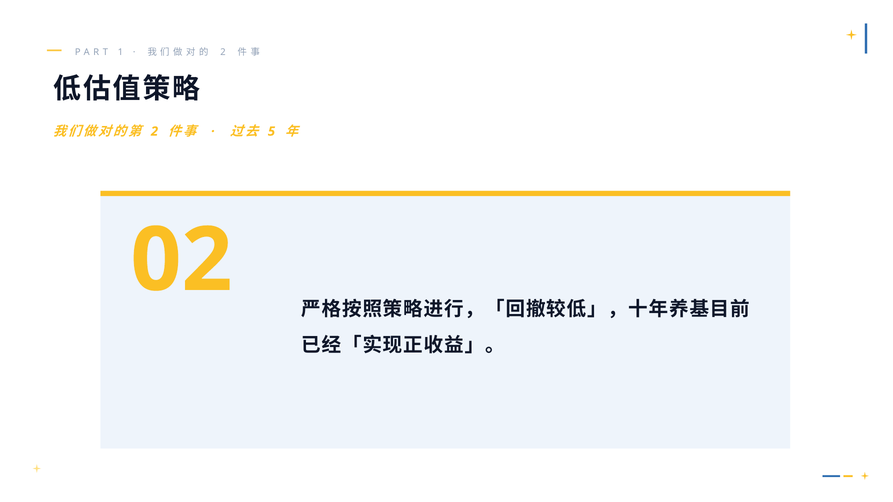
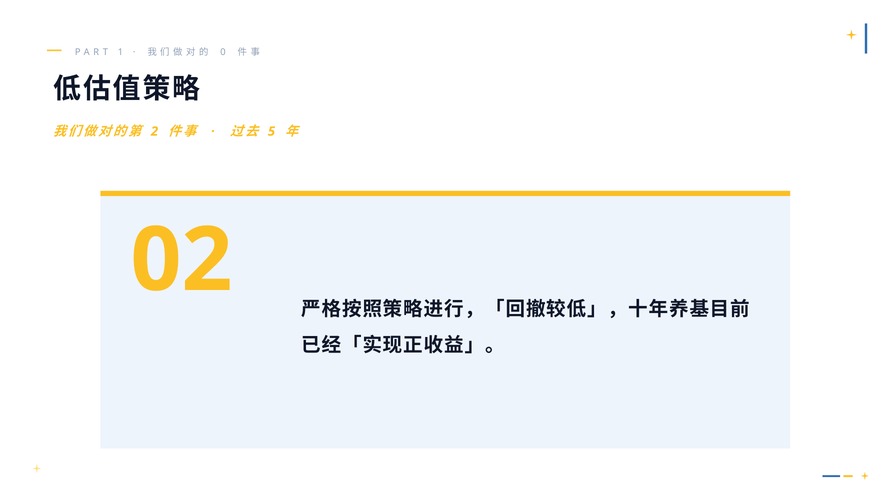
2: 2 -> 0 (223, 52)
